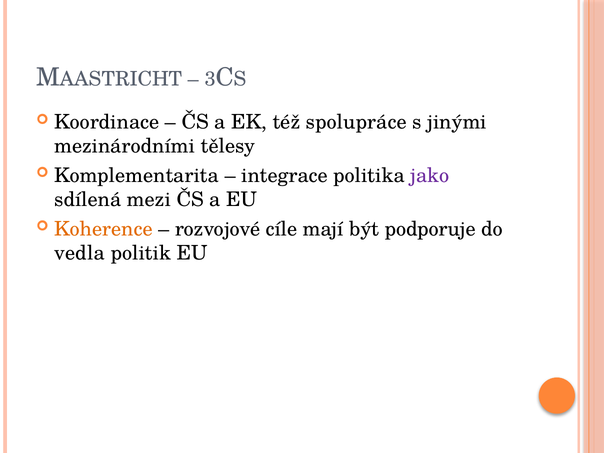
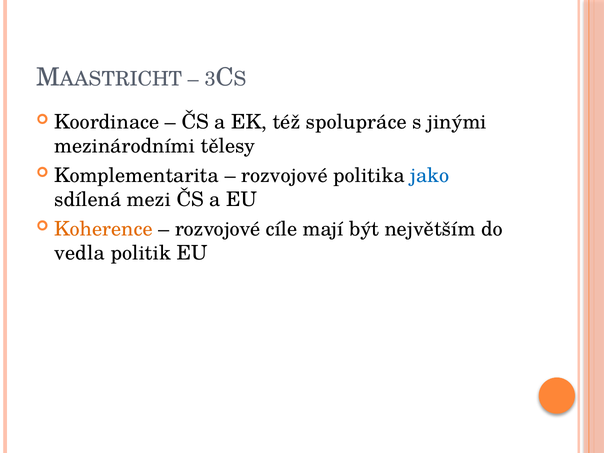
integrace: integrace -> rozvojové (285, 176)
jako colour: purple -> blue (430, 176)
podporuje: podporuje -> největším (430, 229)
